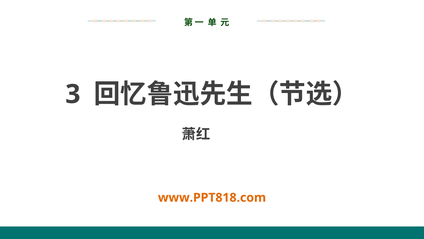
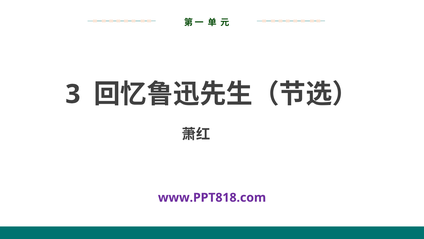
www.PPT818.com colour: orange -> purple (212, 197)
